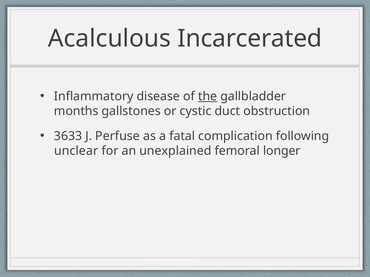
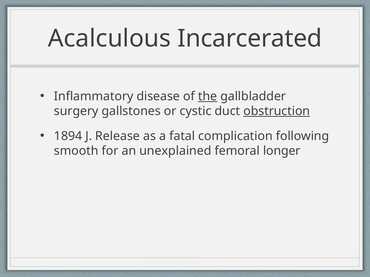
months: months -> surgery (76, 111)
obstruction underline: none -> present (277, 111)
3633: 3633 -> 1894 (68, 136)
Perfuse: Perfuse -> Release (118, 136)
unclear: unclear -> smooth (76, 151)
